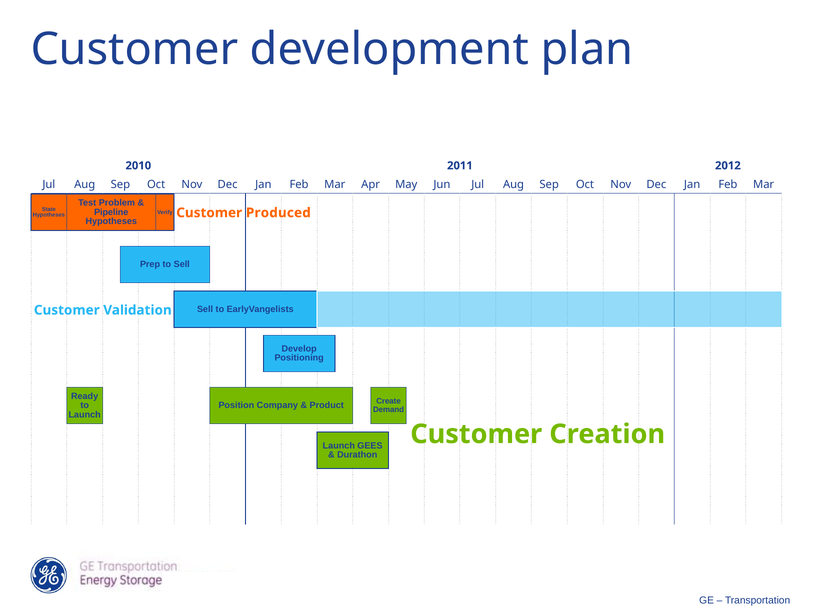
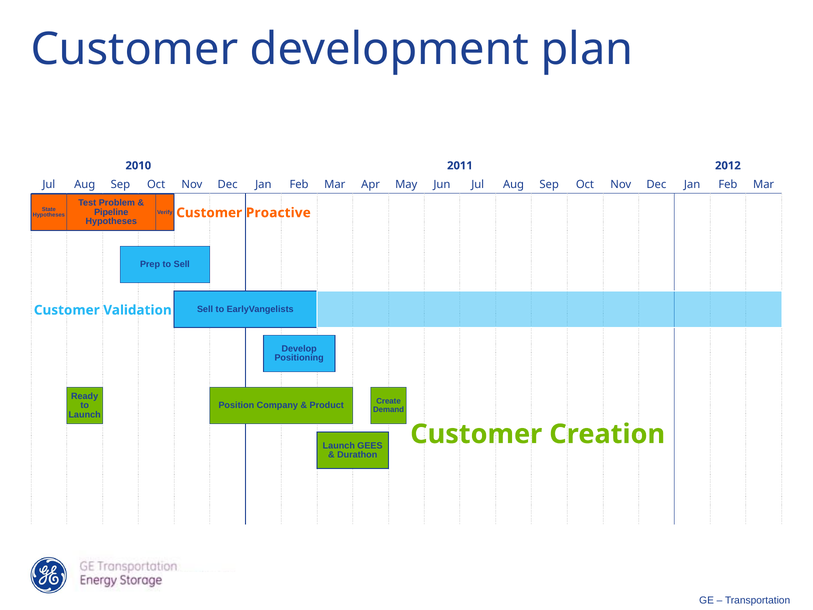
Produced: Produced -> Proactive (278, 213)
